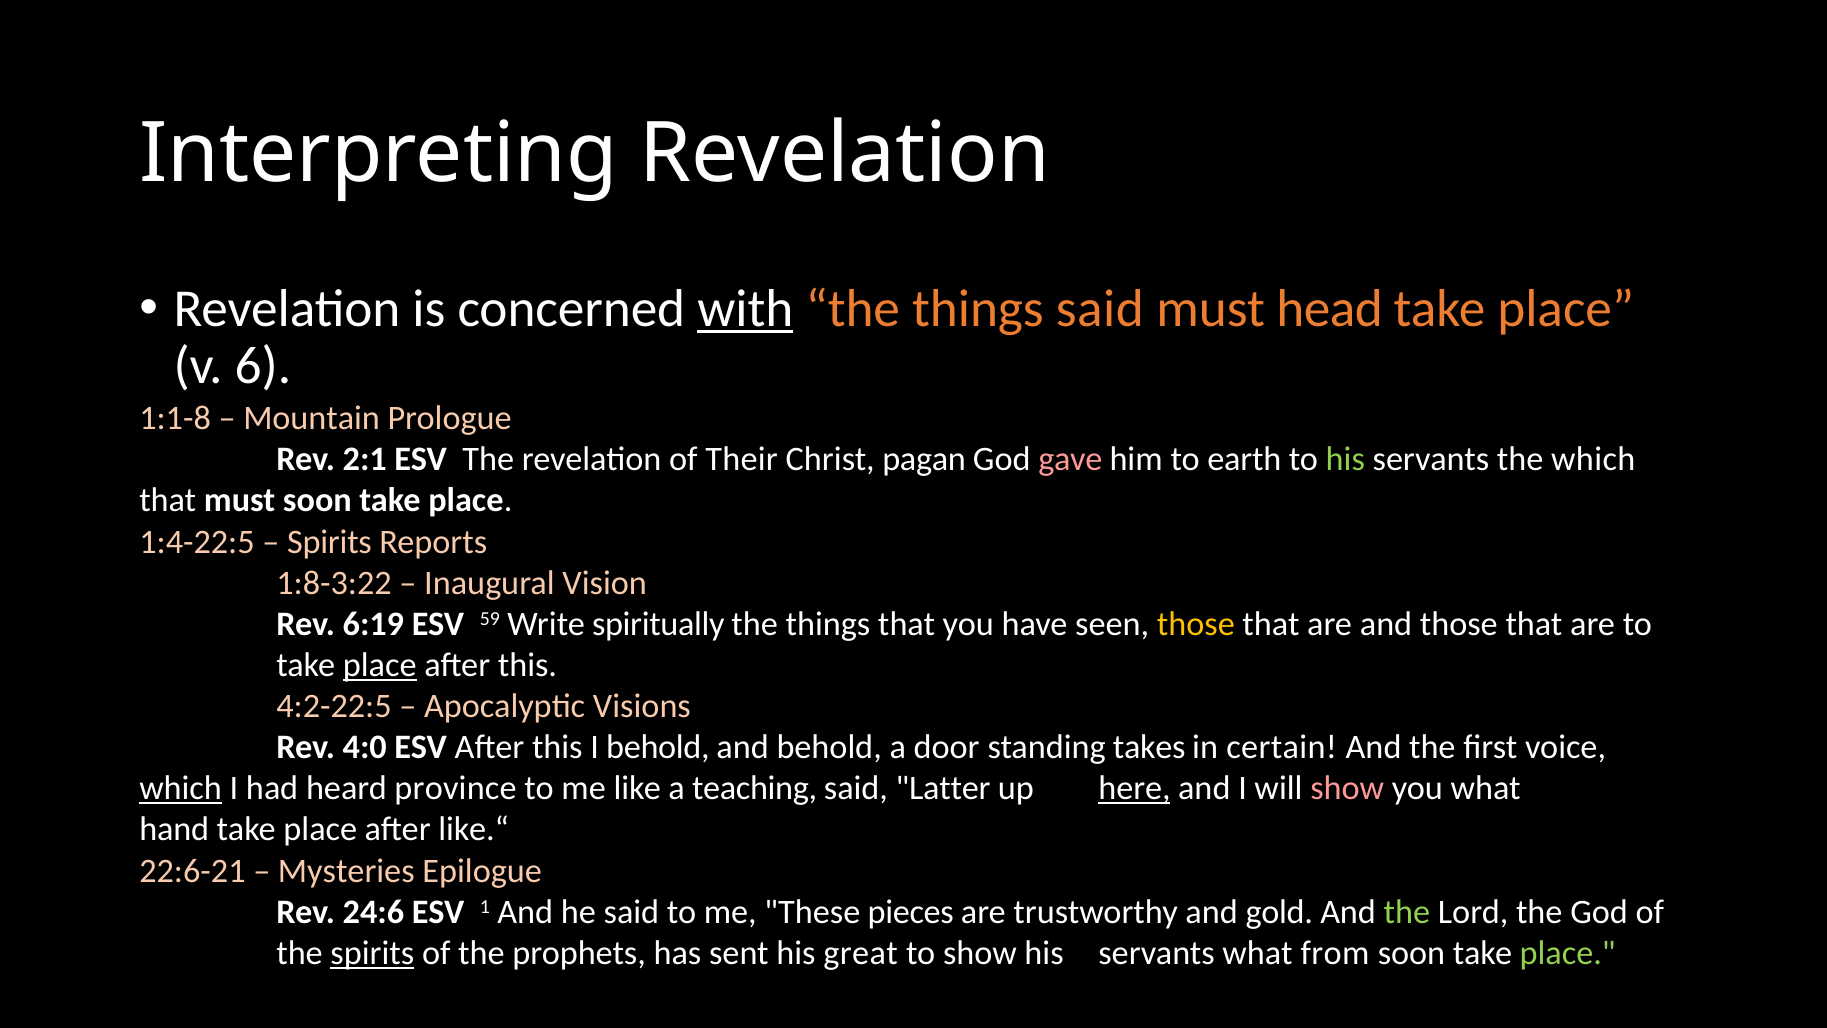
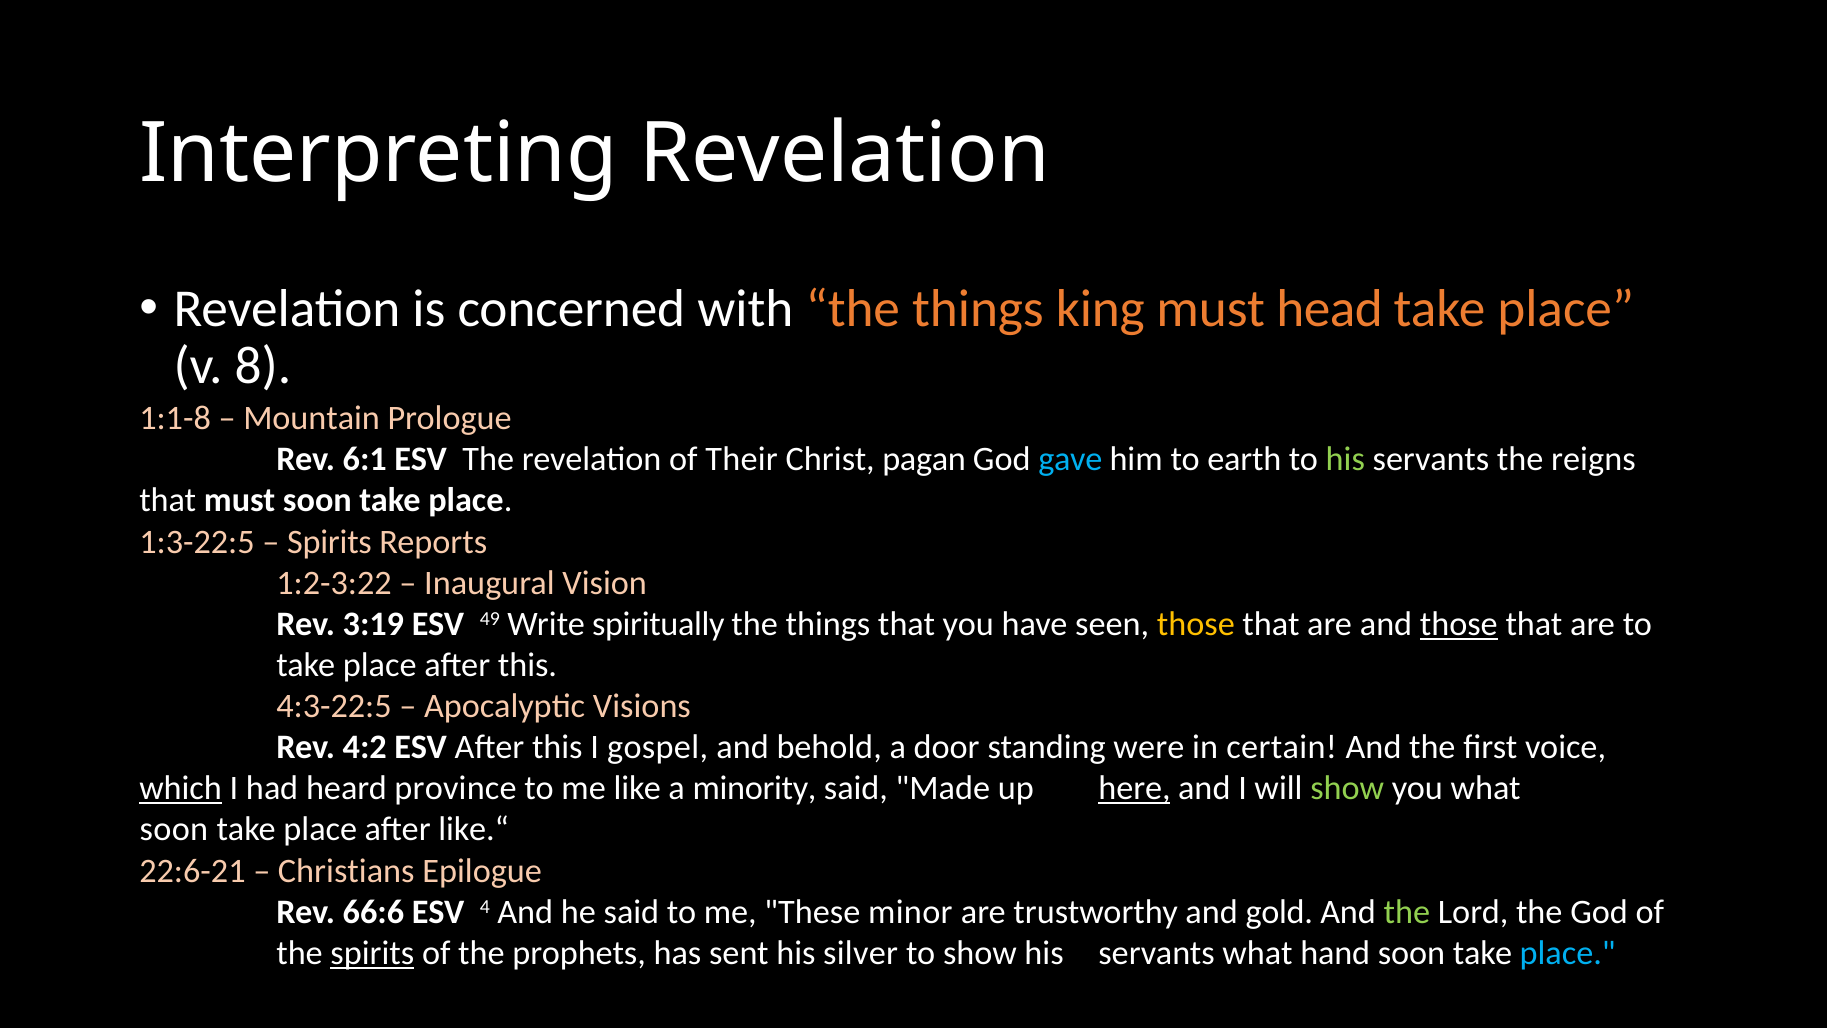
with underline: present -> none (745, 309)
things said: said -> king (1100, 309)
6: 6 -> 8 (263, 366)
2:1: 2:1 -> 6:1 (365, 459)
gave colour: pink -> light blue (1070, 459)
the which: which -> reigns (1593, 459)
1:4-22:5: 1:4-22:5 -> 1:3-22:5 (197, 542)
1:8-3:22: 1:8-3:22 -> 1:2-3:22 (334, 583)
6:19: 6:19 -> 3:19 (373, 624)
59: 59 -> 49 (490, 618)
those underline: none -> present (1459, 624)
place underline: present -> none (380, 665)
4:2-22:5: 4:2-22:5 -> 4:3-22:5 (334, 706)
4:0: 4:0 -> 4:2 (365, 747)
I behold: behold -> gospel (658, 747)
takes: takes -> were (1149, 747)
teaching: teaching -> minority (755, 788)
Latter: Latter -> Made (943, 788)
show colour: pink -> light green (1347, 788)
hand: hand -> soon (174, 829)
Mysteries: Mysteries -> Christians (346, 870)
24:6: 24:6 -> 66:6 (373, 912)
1: 1 -> 4 (485, 906)
pieces: pieces -> minor (910, 912)
great: great -> silver (861, 953)
from: from -> hand (1335, 953)
place colour: light green -> light blue (1568, 953)
